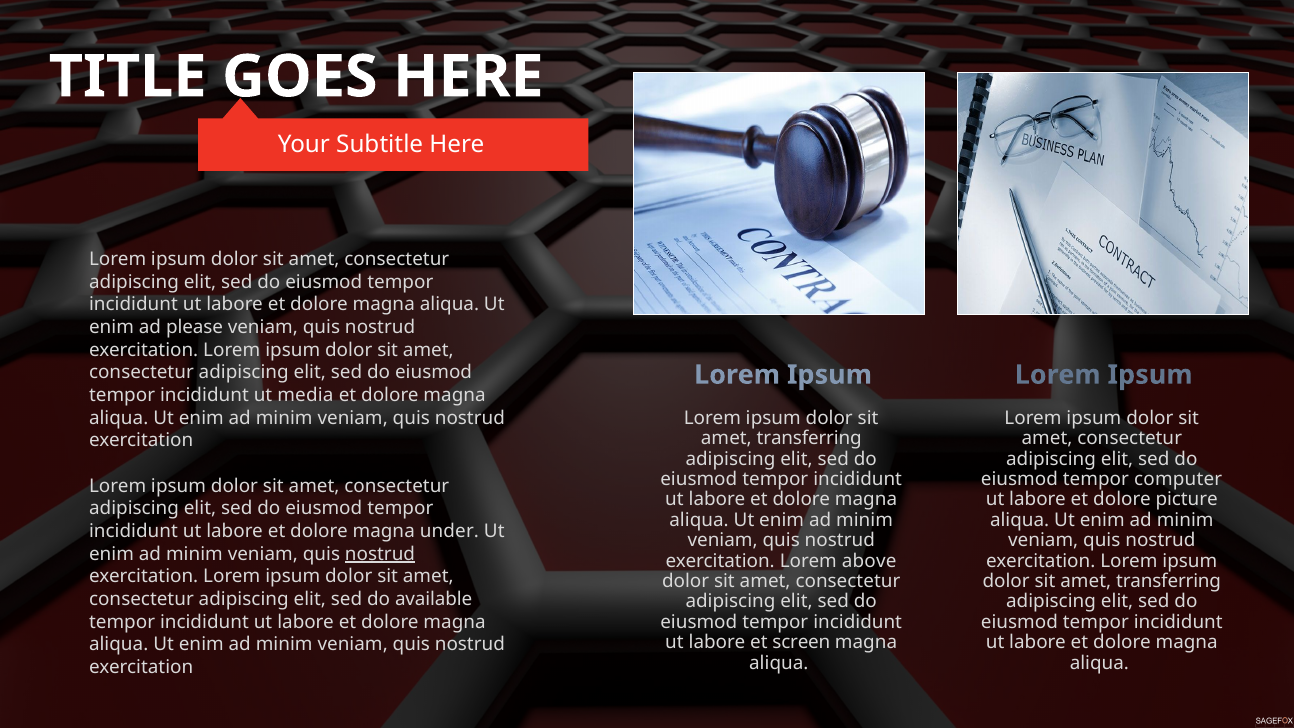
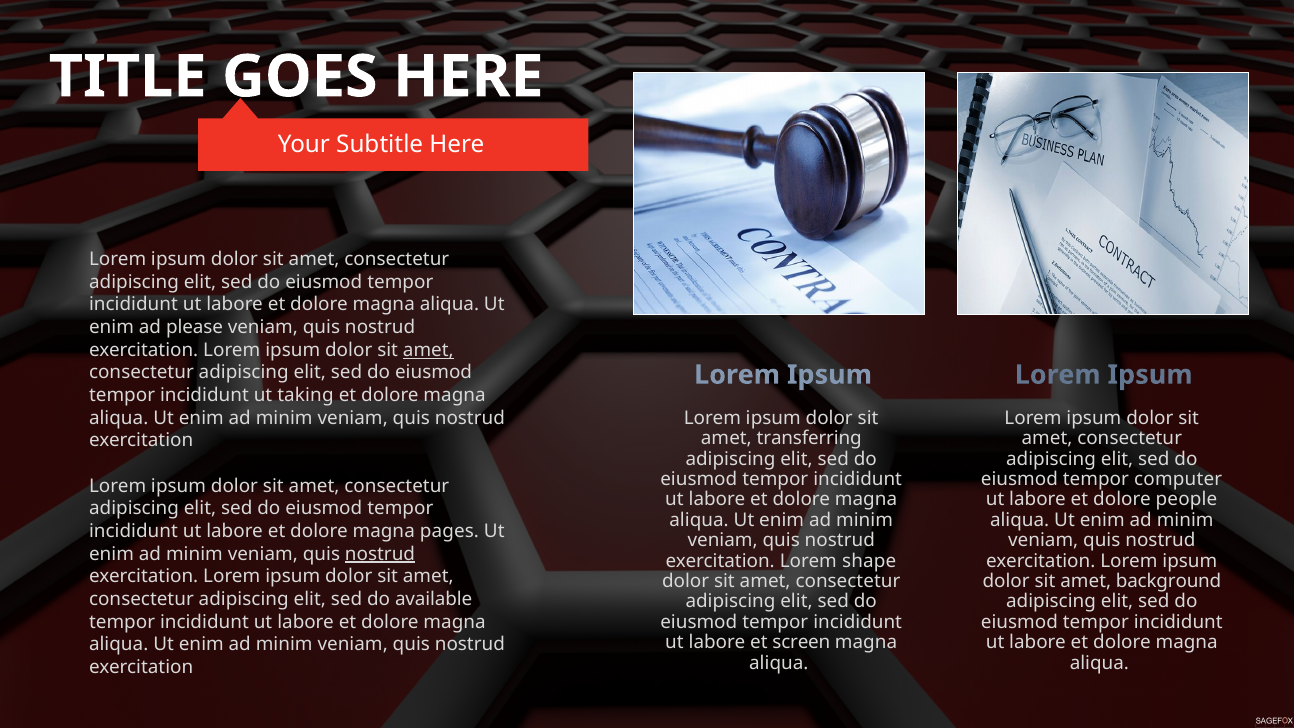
amet underline: none -> present (428, 350)
media: media -> taking (305, 395)
picture: picture -> people (1187, 500)
under: under -> pages (449, 531)
above: above -> shape (869, 561)
transferring: transferring -> background (1169, 581)
